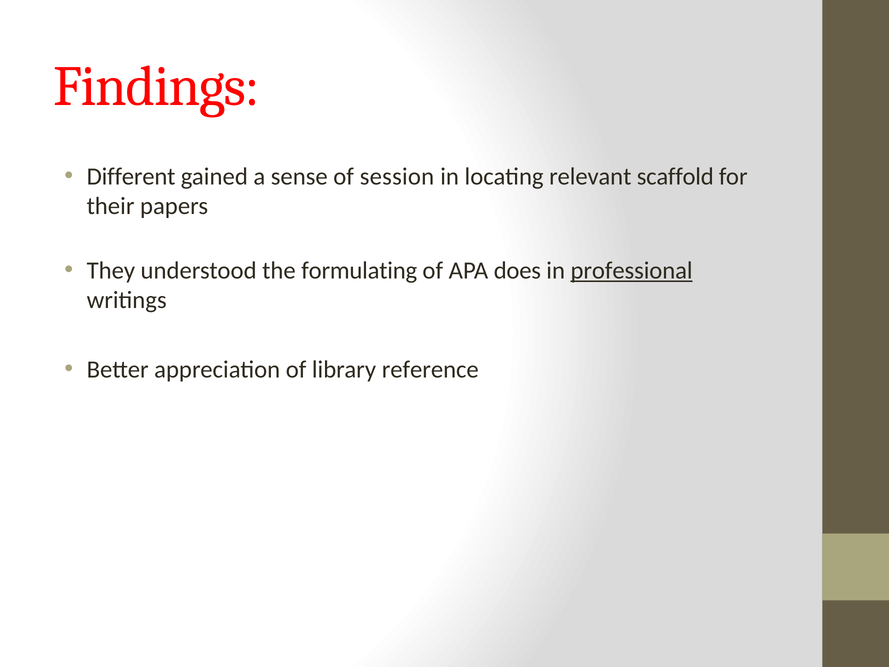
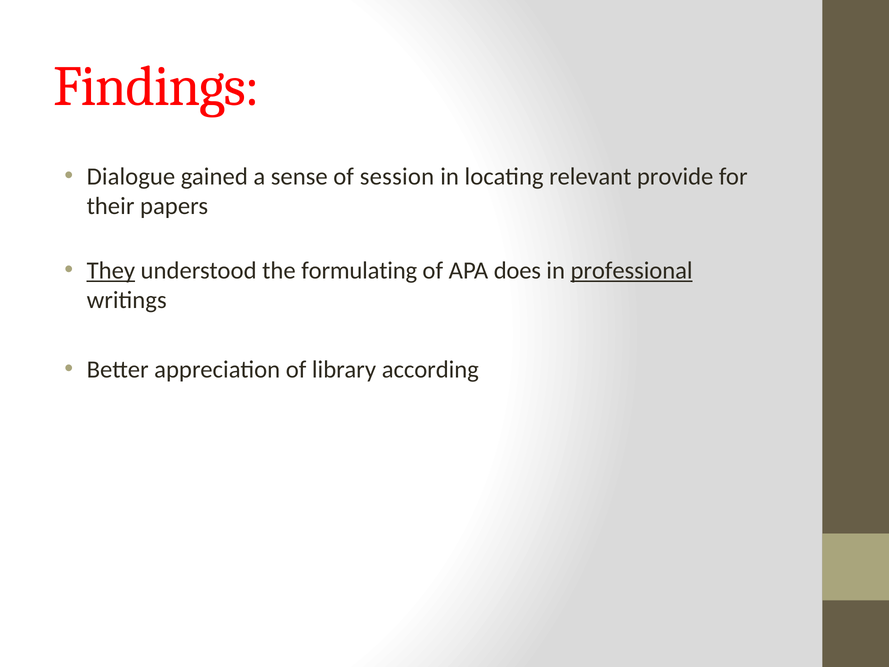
Different: Different -> Dialogue (131, 177)
scaffold: scaffold -> provide (675, 177)
They underline: none -> present (111, 270)
reference: reference -> according (430, 369)
